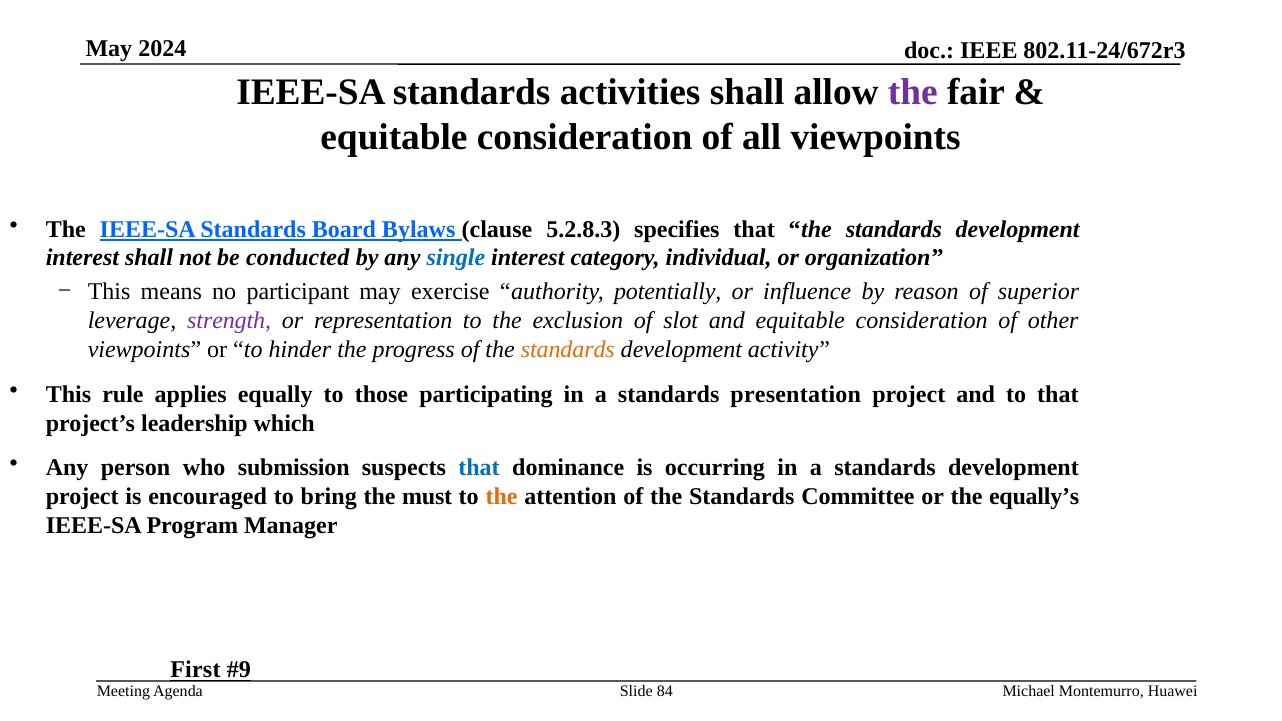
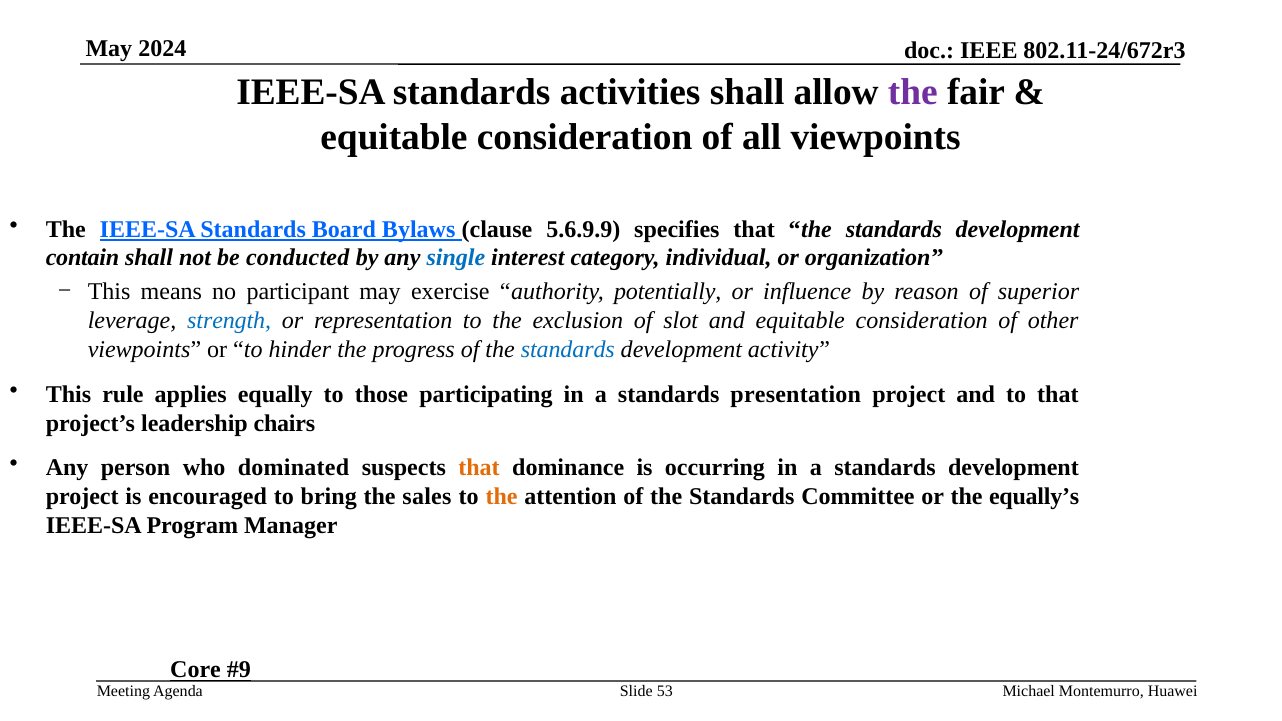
5.2.8.3: 5.2.8.3 -> 5.6.9.9 (583, 229)
interest: interest -> contain (82, 258)
strength colour: purple -> blue (229, 321)
standards colour: orange -> blue (568, 349)
which: which -> chairs (284, 423)
submission: submission -> dominated (294, 468)
that colour: blue -> orange (479, 468)
must: must -> sales (427, 497)
First: First -> Core (196, 670)
84: 84 -> 53 (665, 692)
